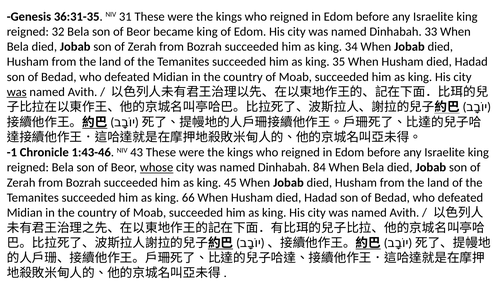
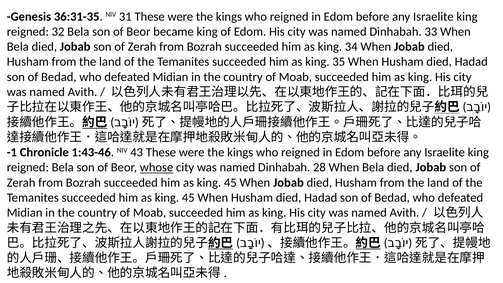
was underline: present -> none (17, 92)
84: 84 -> 28 (319, 167)
66: 66 -> 45 (188, 198)
